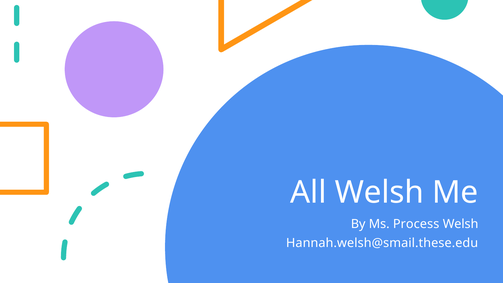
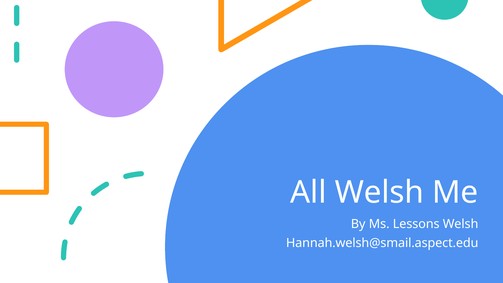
Process: Process -> Lessons (416, 224)
Hannah.welsh@smail.these.edu: Hannah.welsh@smail.these.edu -> Hannah.welsh@smail.aspect.edu (382, 243)
